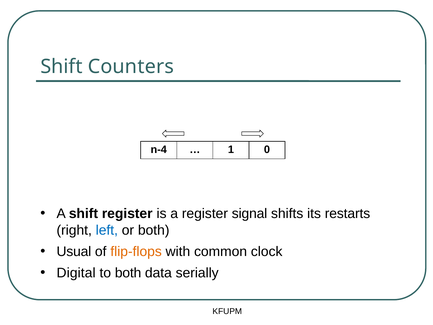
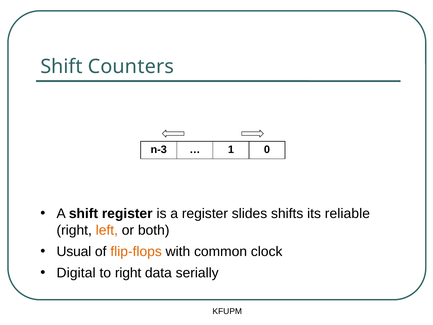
n-4: n-4 -> n-3 (159, 150)
signal: signal -> slides (250, 214)
restarts: restarts -> reliable (347, 214)
left colour: blue -> orange (107, 230)
to both: both -> right (128, 273)
